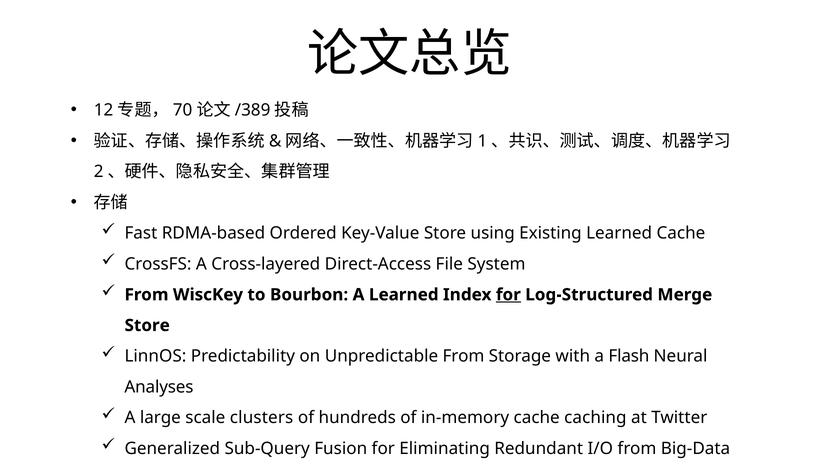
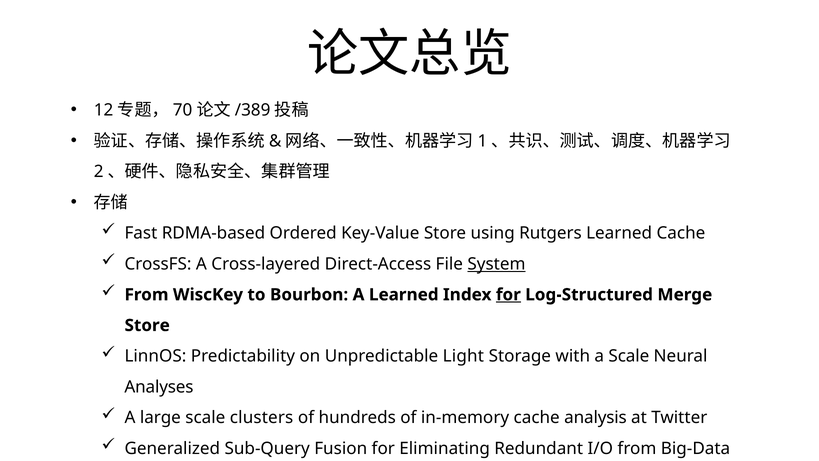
Existing: Existing -> Rutgers (550, 233)
System underline: none -> present (496, 264)
Unpredictable From: From -> Light (463, 356)
a Flash: Flash -> Scale (629, 356)
caching: caching -> analysis (596, 417)
